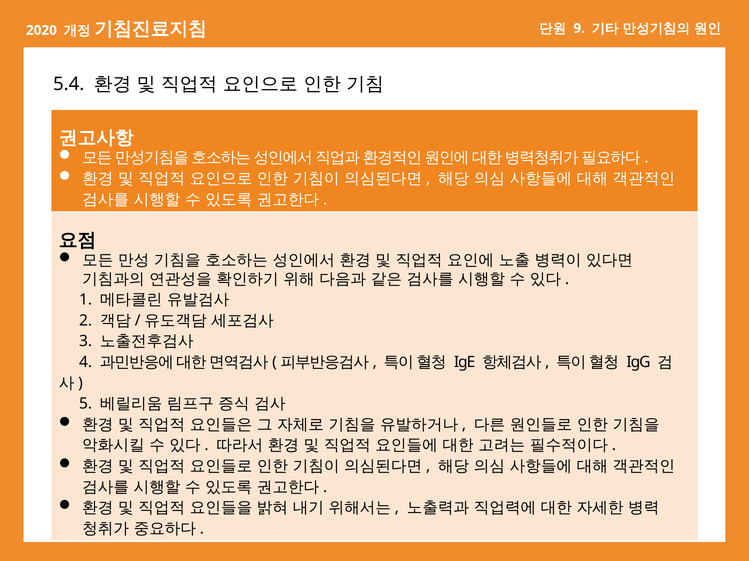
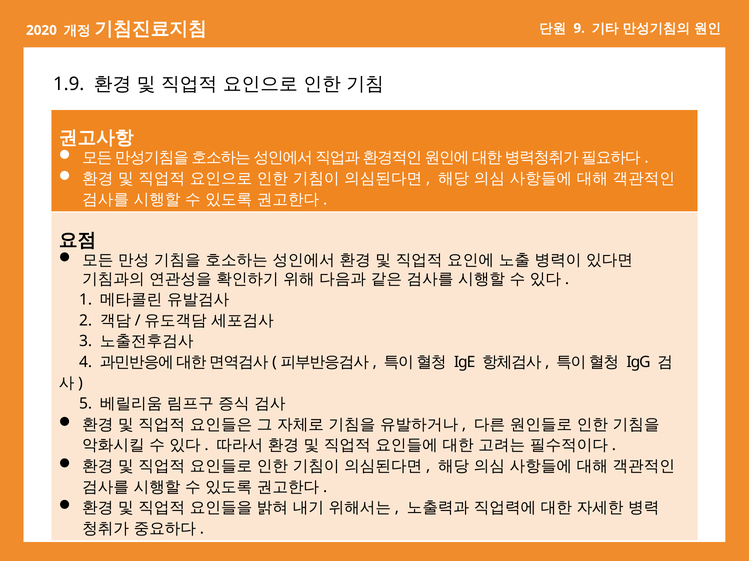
5.4: 5.4 -> 1.9 (69, 84)
